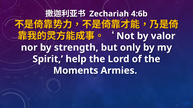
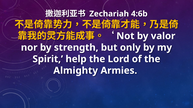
Moments: Moments -> Almighty (76, 71)
